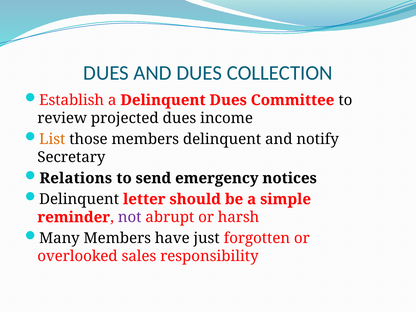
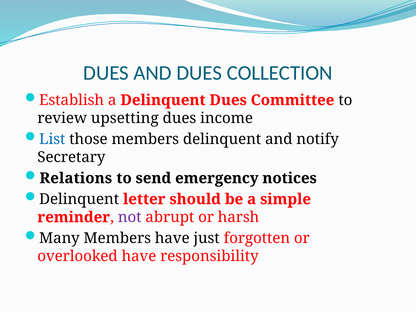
projected: projected -> upsetting (125, 118)
List colour: orange -> blue (52, 139)
overlooked sales: sales -> have (139, 256)
